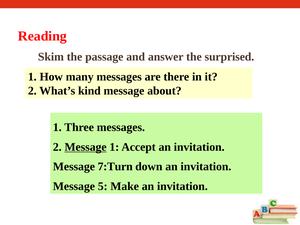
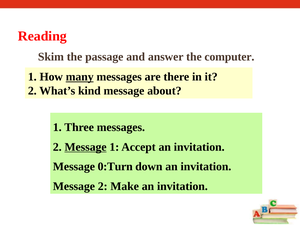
surprised: surprised -> computer (229, 57)
many underline: none -> present (80, 77)
7:Turn: 7:Turn -> 0:Turn (115, 167)
Message 5: 5 -> 2 (103, 186)
